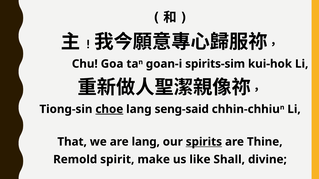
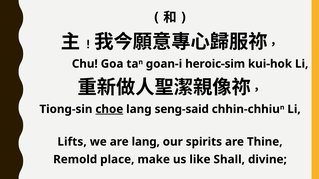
spirits-sim: spirits-sim -> heroic-sim (215, 64)
That: That -> Lifts (72, 142)
spirits underline: present -> none (204, 142)
spirit: spirit -> place (117, 160)
